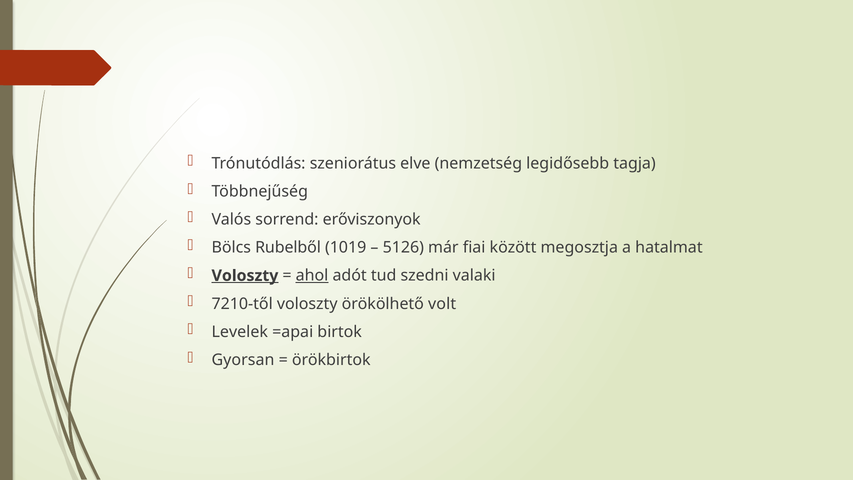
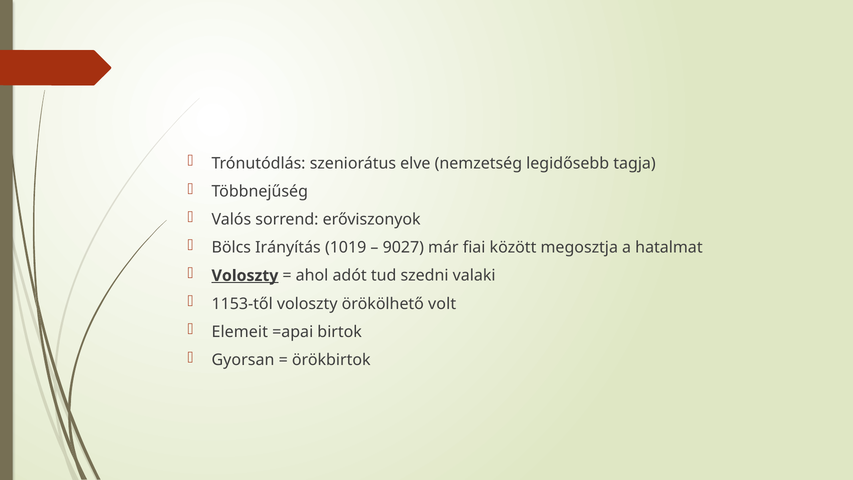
Rubelből: Rubelből -> Irányítás (288, 247)
5126: 5126 -> 9027 (403, 247)
ahol underline: present -> none (312, 276)
7210-től: 7210-től -> 1153-től (242, 304)
Levelek: Levelek -> Elemeit (240, 332)
